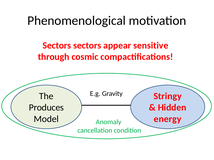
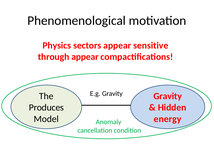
Sectors: Sectors -> Physics (57, 46)
through cosmic: cosmic -> appear (85, 57)
Stringy: Stringy -> Gravity (168, 96)
